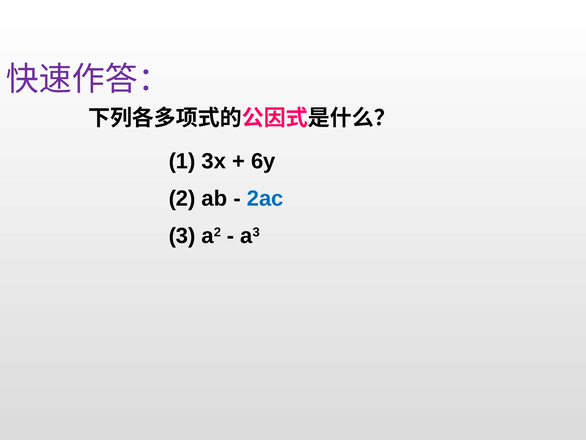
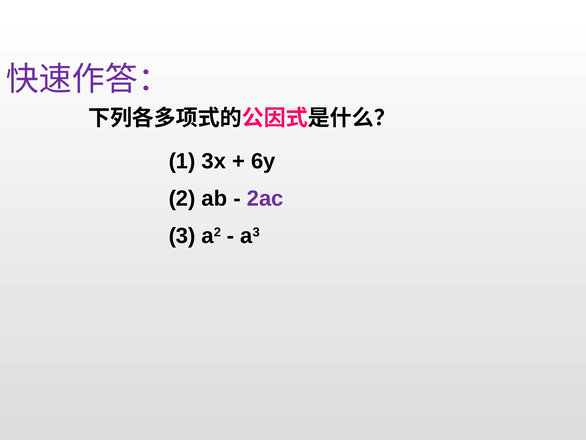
2ac colour: blue -> purple (265, 198)
